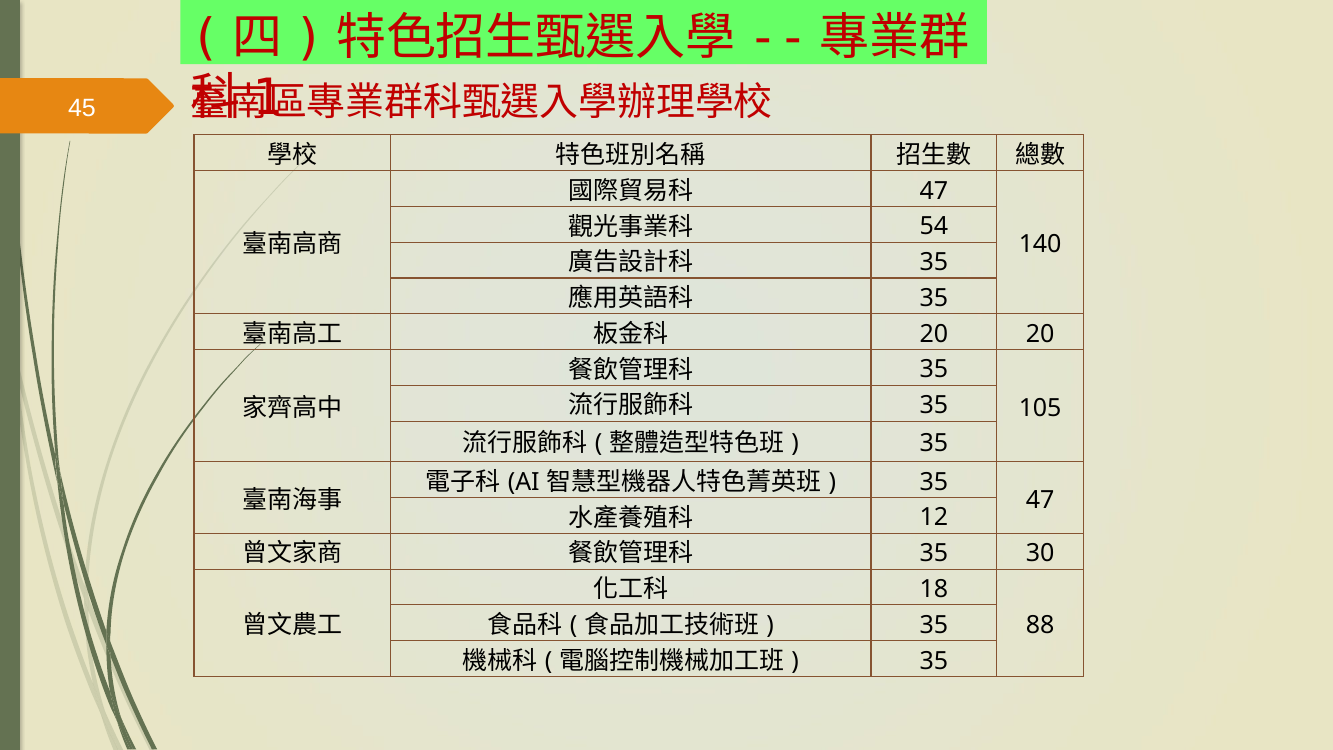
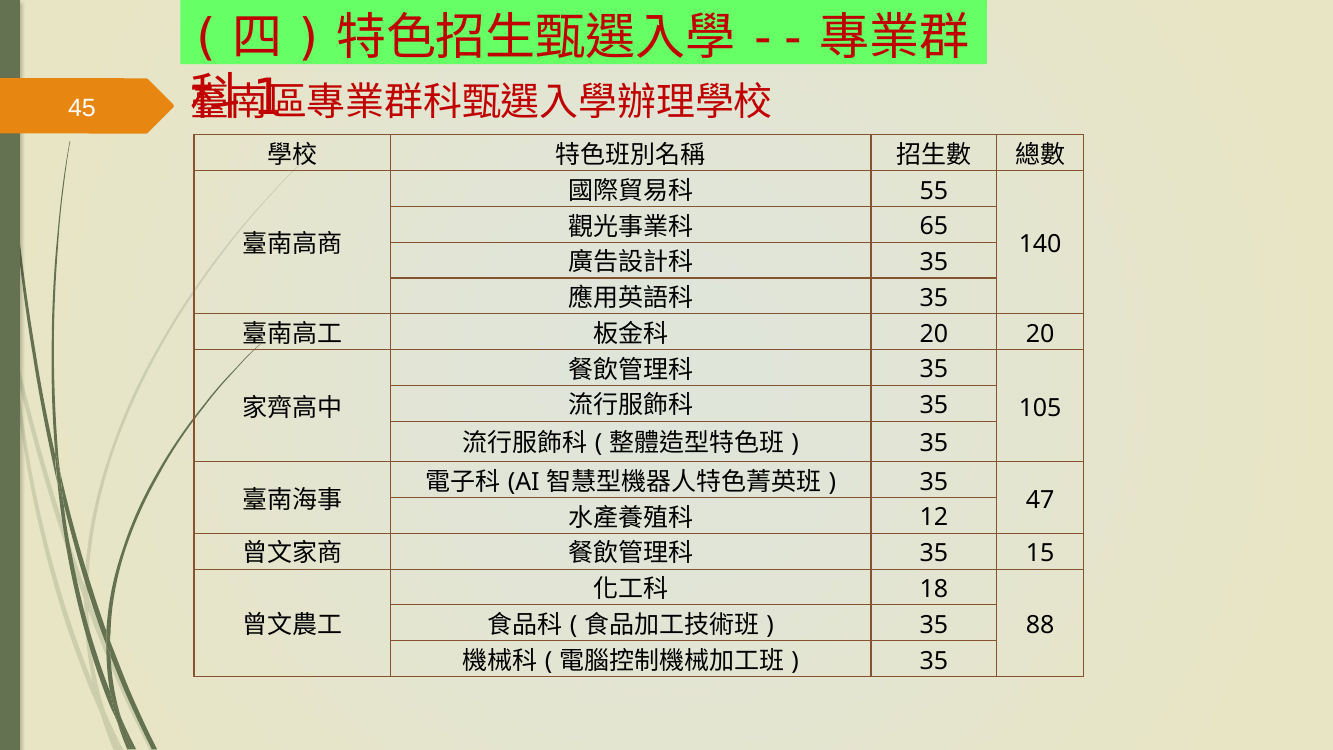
47: 47 -> 55 (934, 191)
54: 54 -> 65 (934, 226)
30: 30 -> 15 (1040, 553)
